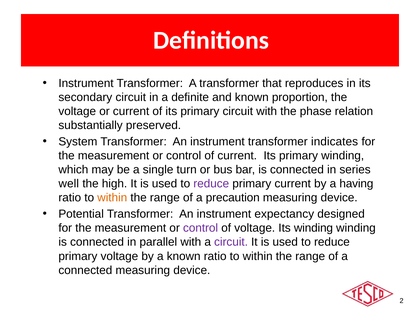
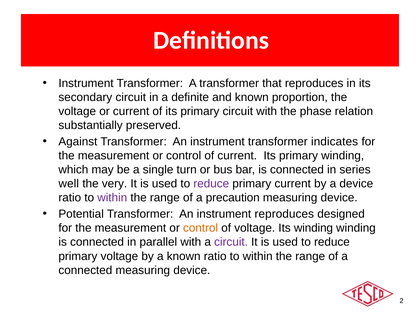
System: System -> Against (78, 142)
high: high -> very (115, 184)
a having: having -> device (356, 184)
within colour: orange -> purple (112, 198)
instrument expectancy: expectancy -> reproduces (284, 214)
control colour: purple -> orange (201, 228)
